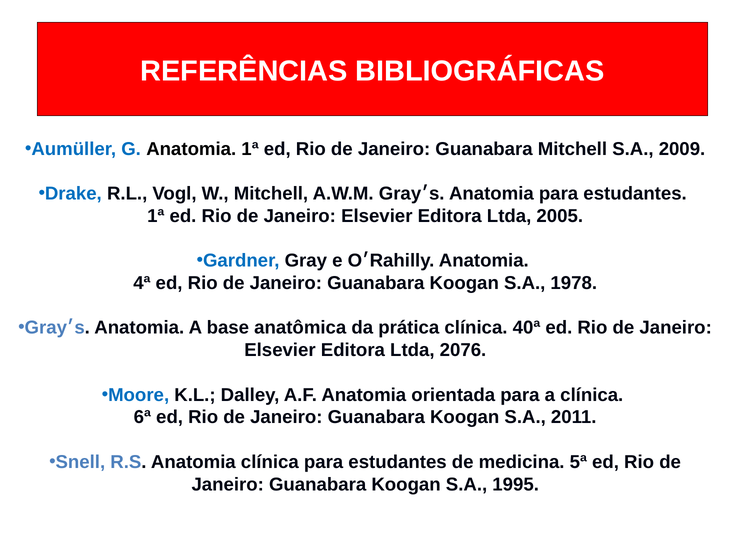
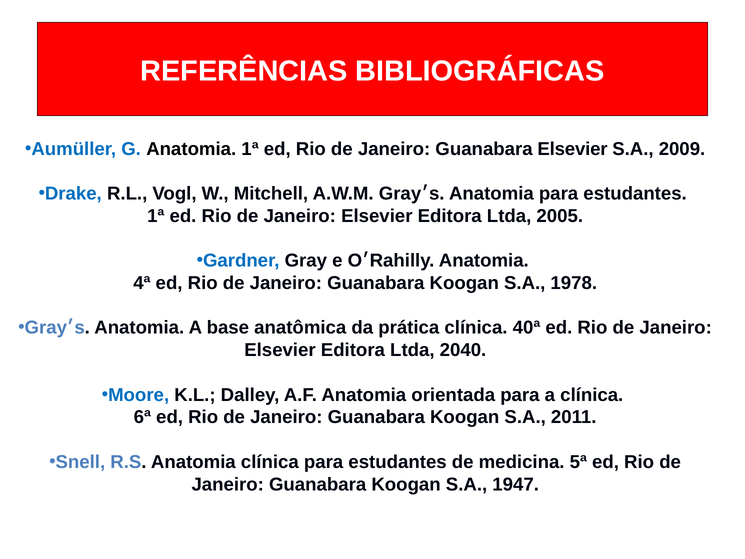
Guanabara Mitchell: Mitchell -> Elsevier (573, 149)
2076: 2076 -> 2040 (463, 350)
1995: 1995 -> 1947 (516, 484)
